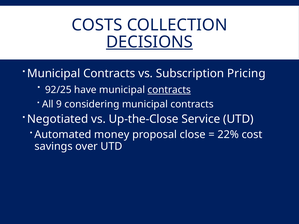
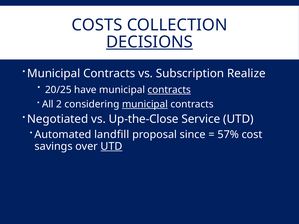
Pricing: Pricing -> Realize (246, 73)
92/25: 92/25 -> 20/25 (58, 90)
9: 9 -> 2 (59, 104)
municipal underline: none -> present (145, 104)
money: money -> landfill (112, 135)
close: close -> since (193, 135)
22%: 22% -> 57% (228, 135)
UTD underline: none -> present (111, 146)
